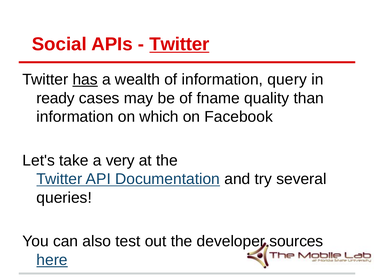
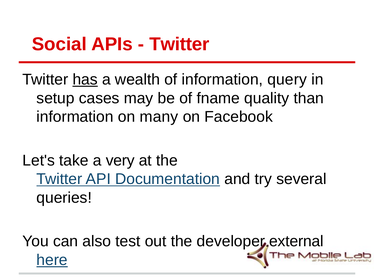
Twitter underline: present -> none (179, 44)
ready: ready -> setup (56, 98)
which: which -> many (159, 117)
sources: sources -> external (296, 242)
